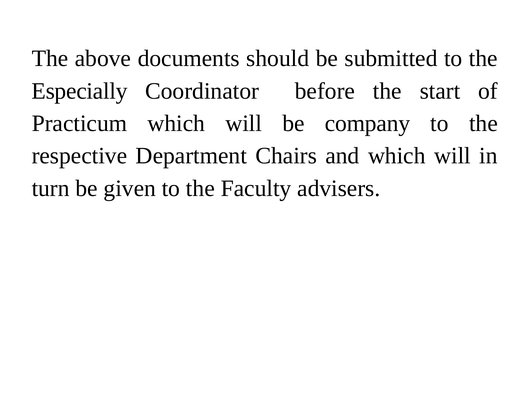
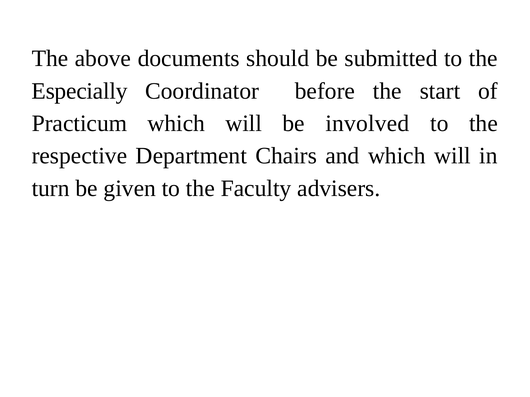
company: company -> involved (367, 124)
